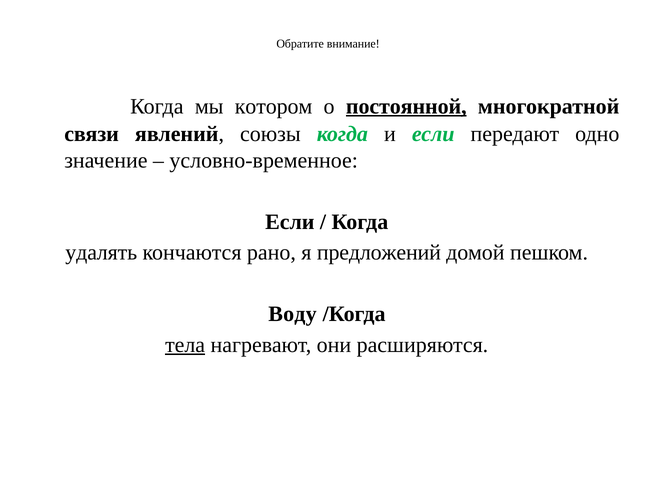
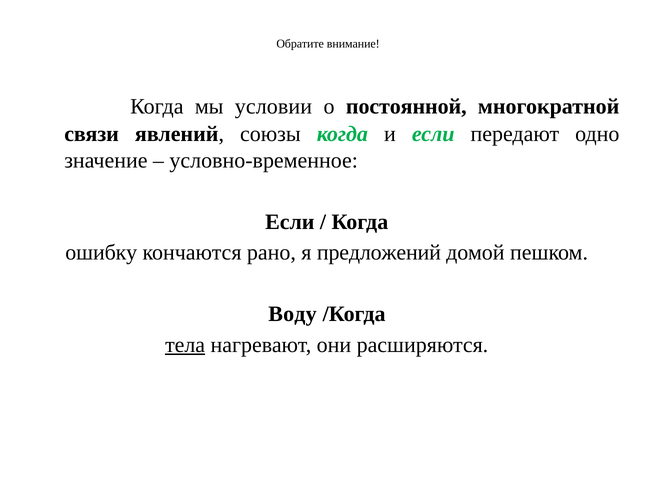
котором: котором -> условии (273, 106)
постоянной underline: present -> none (406, 106)
удалять: удалять -> ошибку (101, 253)
